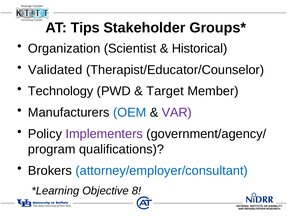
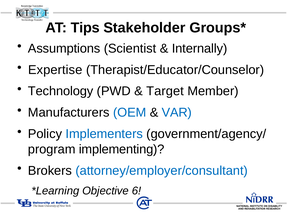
Organization: Organization -> Assumptions (64, 48)
Historical: Historical -> Internally (200, 48)
Validated: Validated -> Expertise (55, 70)
VAR colour: purple -> blue (177, 112)
Implementers colour: purple -> blue (104, 133)
qualifications: qualifications -> implementing (122, 149)
8: 8 -> 6 (136, 190)
